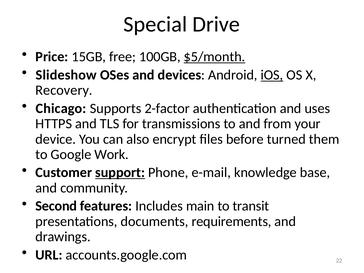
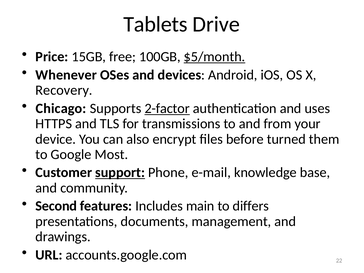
Special: Special -> Tablets (155, 24)
Slideshow: Slideshow -> Whenever (66, 75)
iOS underline: present -> none (272, 75)
2-factor underline: none -> present (167, 108)
Work: Work -> Most (111, 154)
transit: transit -> differs (251, 206)
requirements: requirements -> management (231, 221)
